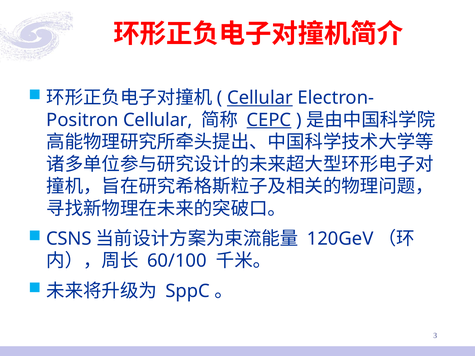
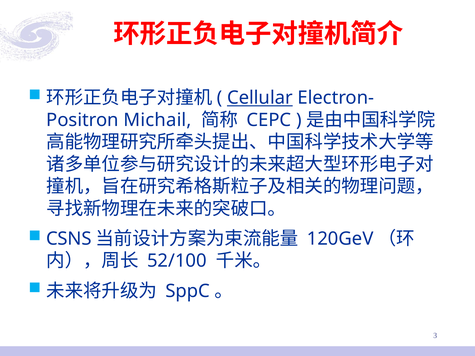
Cellular: Cellular -> Michail (158, 120)
CEPC underline: present -> none (269, 120)
60/100: 60/100 -> 52/100 (177, 261)
